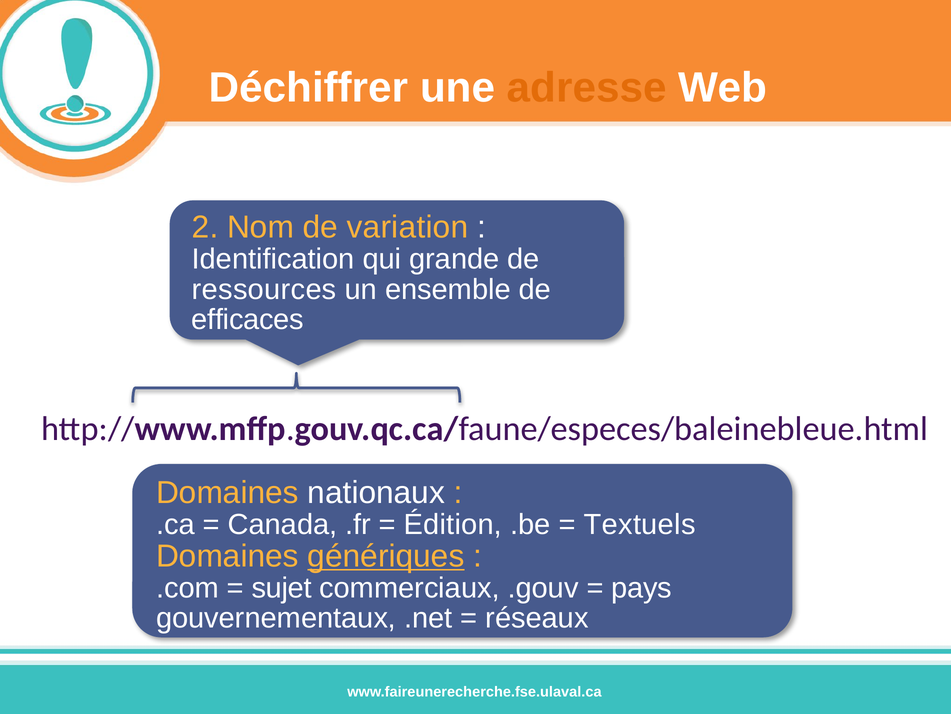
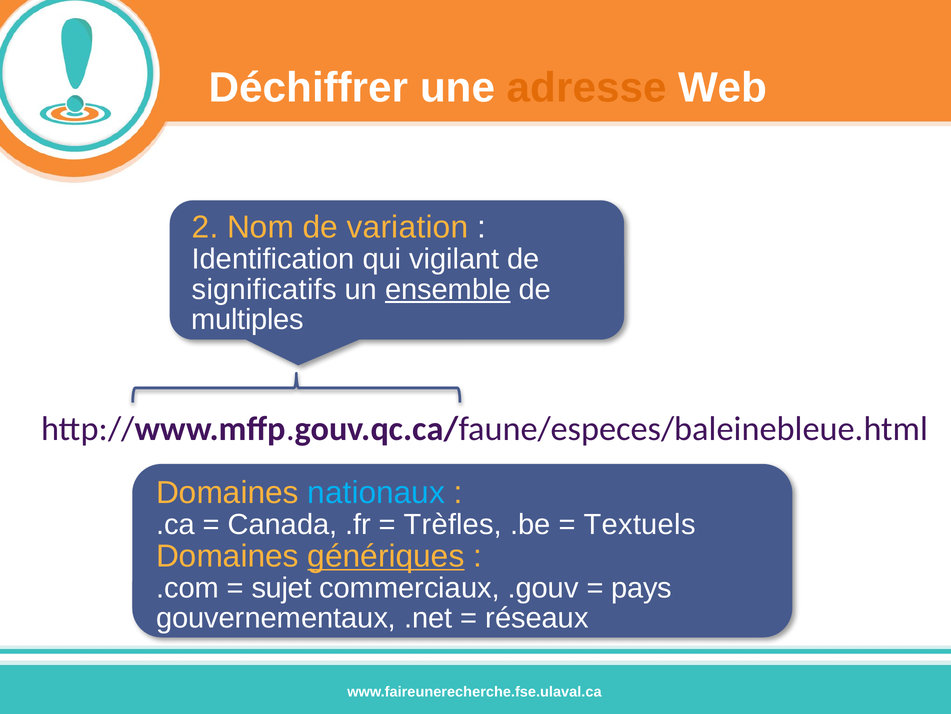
grande: grande -> vigilant (454, 259)
ressources: ressources -> significatifs (264, 289)
ensemble underline: none -> present (448, 289)
efficaces: efficaces -> multiples (248, 320)
nationaux colour: white -> light blue (376, 492)
Édition: Édition -> Trèfles (453, 524)
